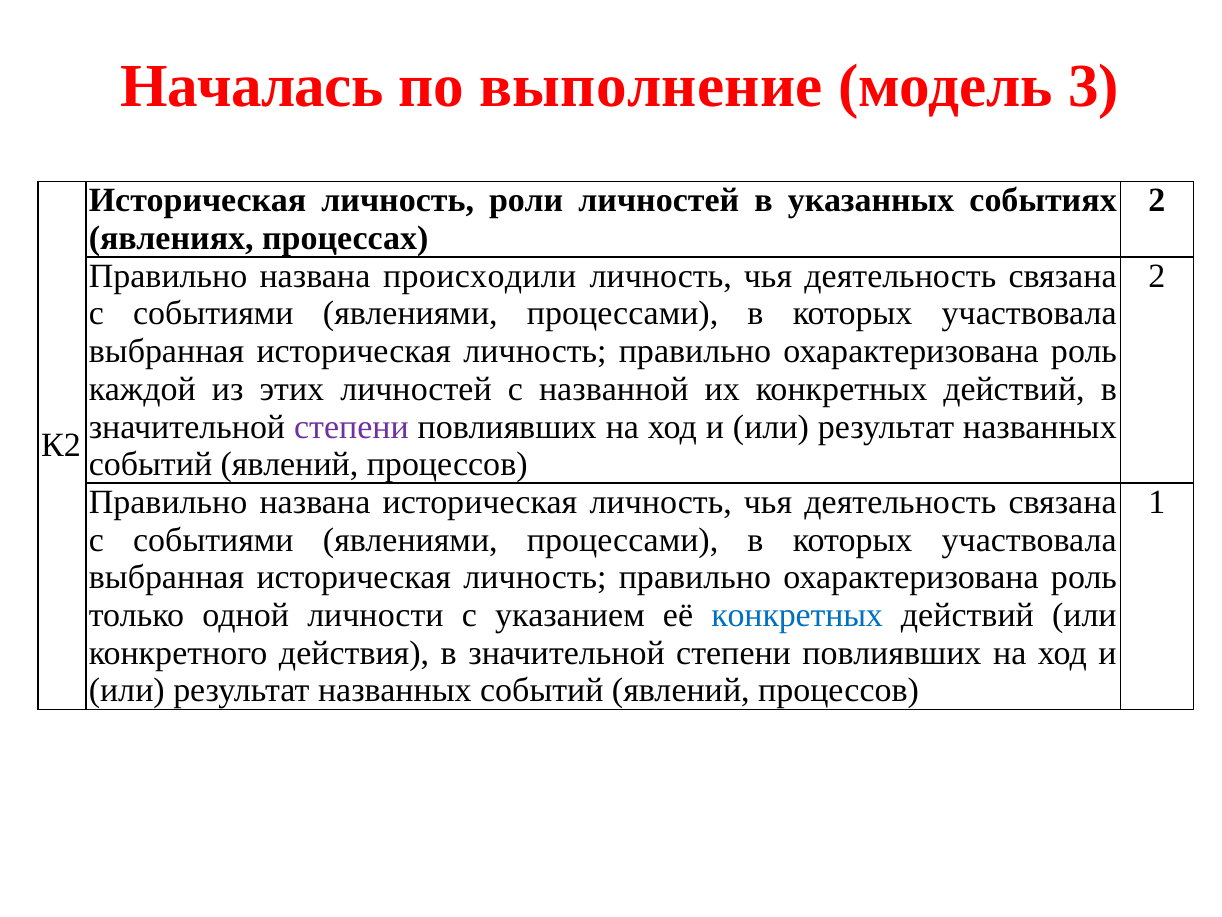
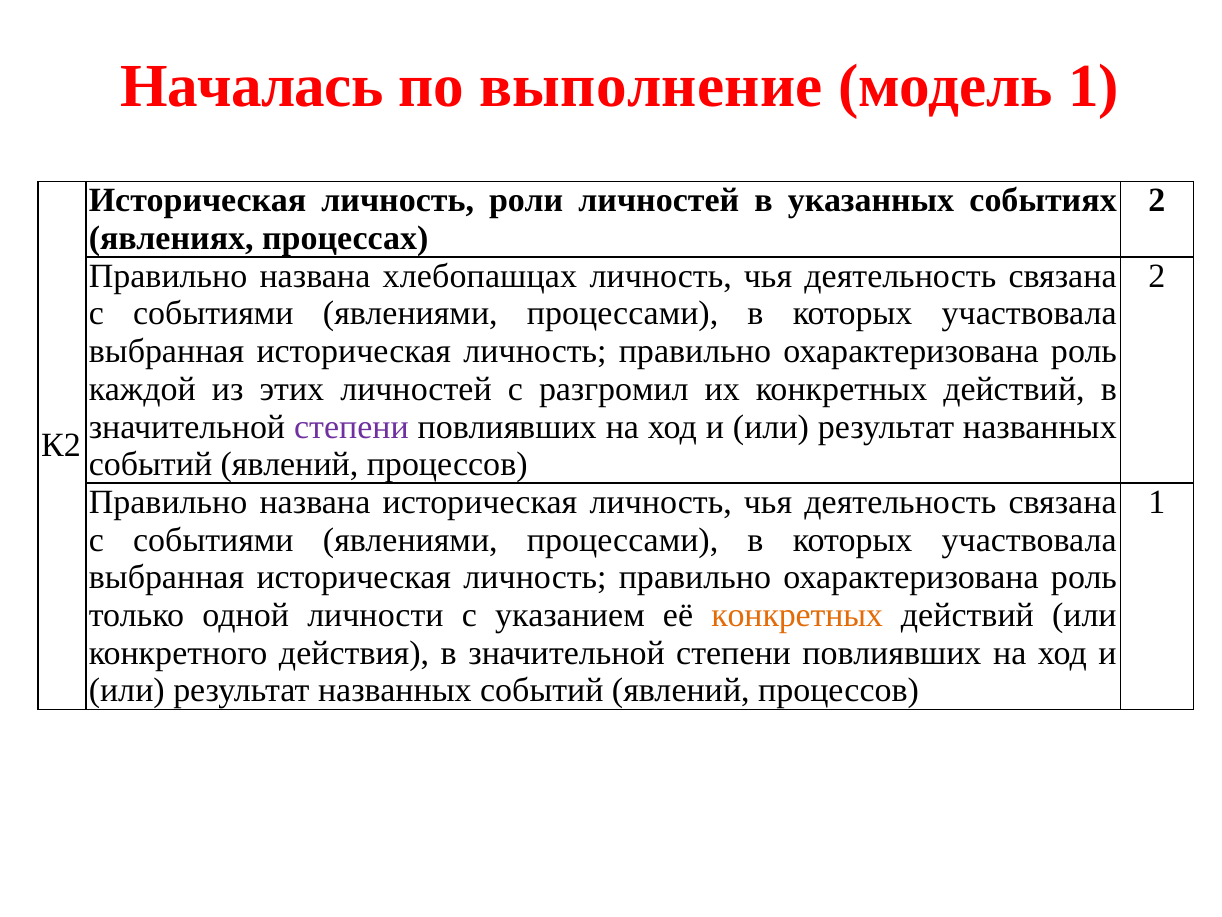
модель 3: 3 -> 1 (1093, 86)
происходили: происходили -> хлебопашцах (480, 276)
названной: названной -> разгромил (614, 389)
конкретных colour: blue -> orange (797, 615)
